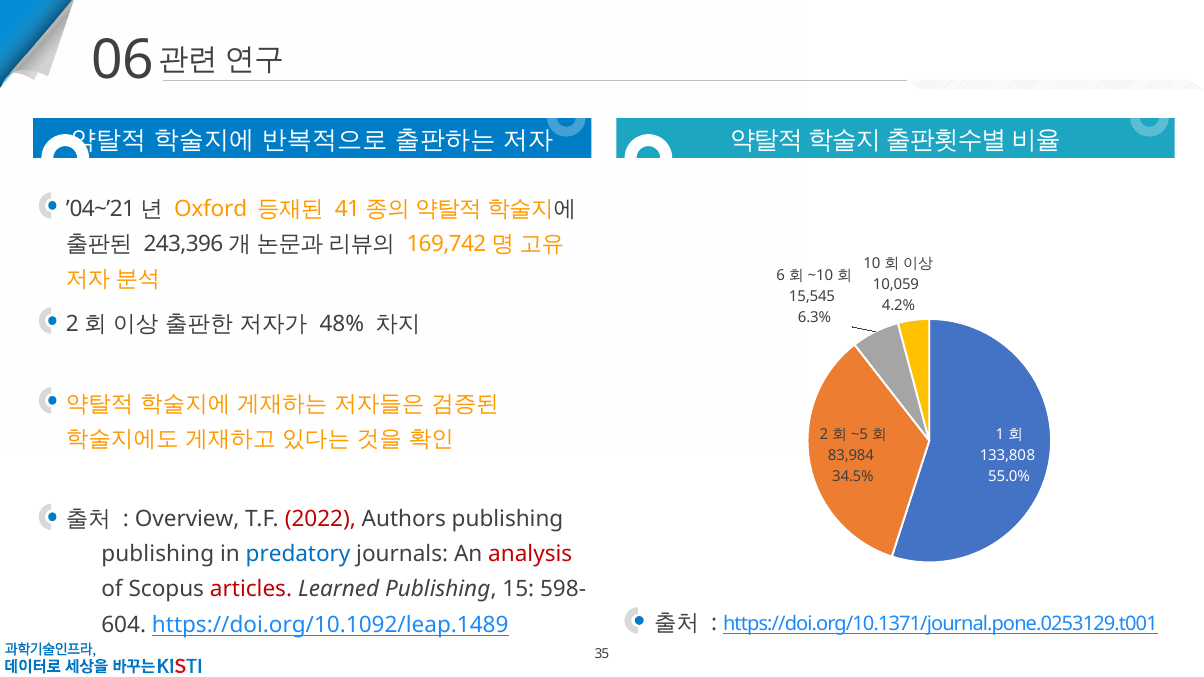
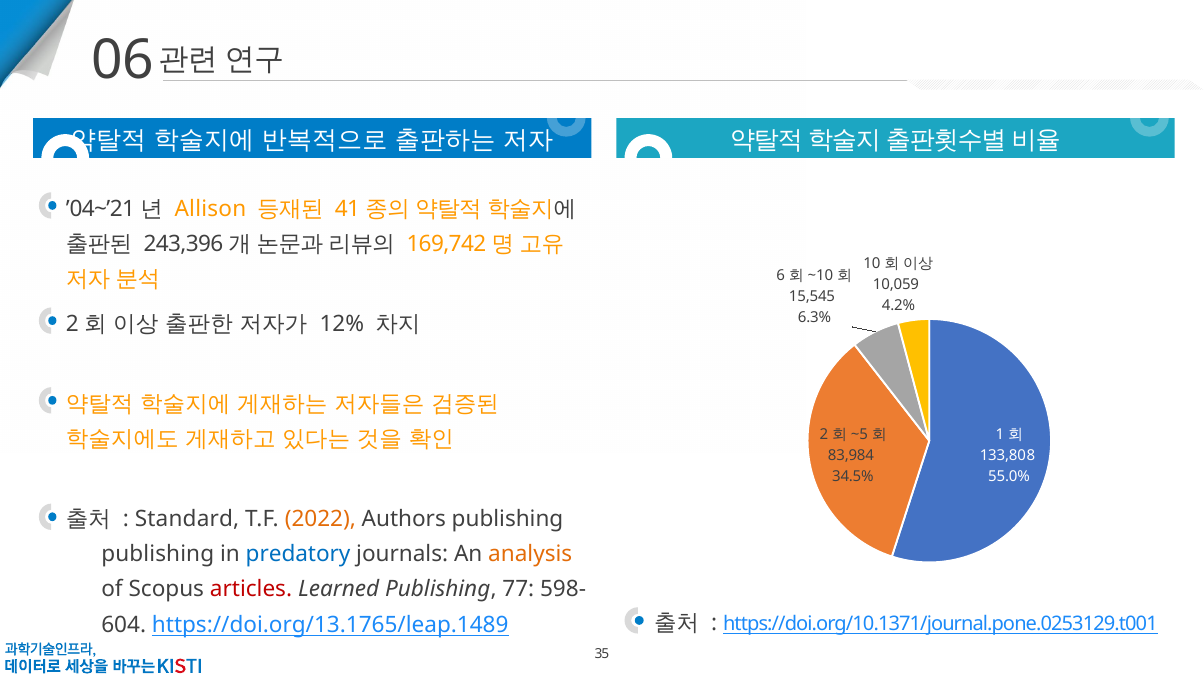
Oxford: Oxford -> Allison (210, 209)
48%: 48% -> 12% (342, 324)
Overview: Overview -> Standard (187, 519)
2022 colour: red -> orange (320, 519)
analysis colour: red -> orange (530, 554)
15: 15 -> 77 (518, 589)
https://doi.org/10.1092/leap.1489: https://doi.org/10.1092/leap.1489 -> https://doi.org/13.1765/leap.1489 (330, 626)
